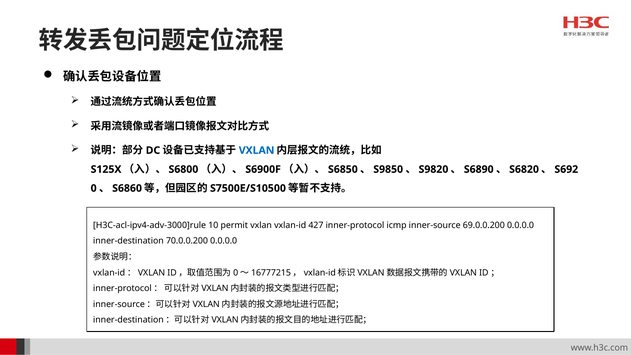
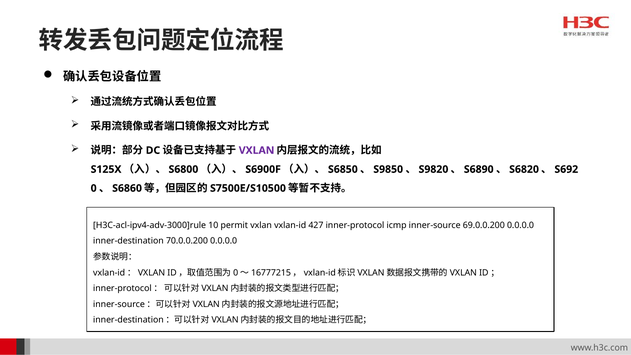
VXLAN colour: blue -> purple (257, 150)
